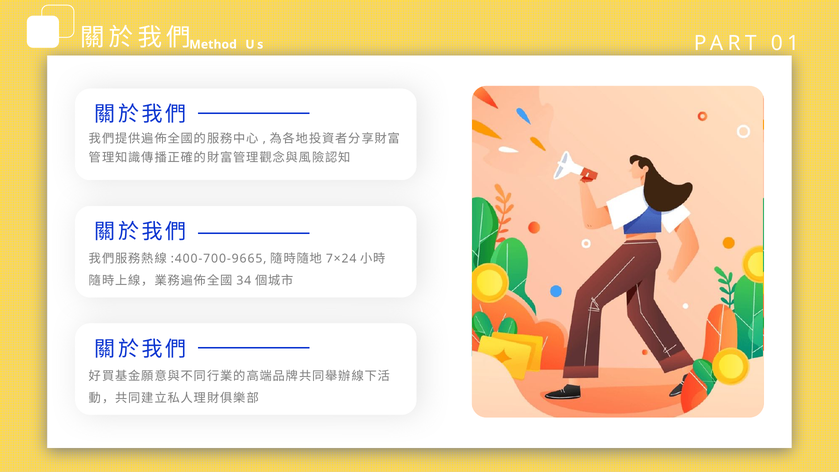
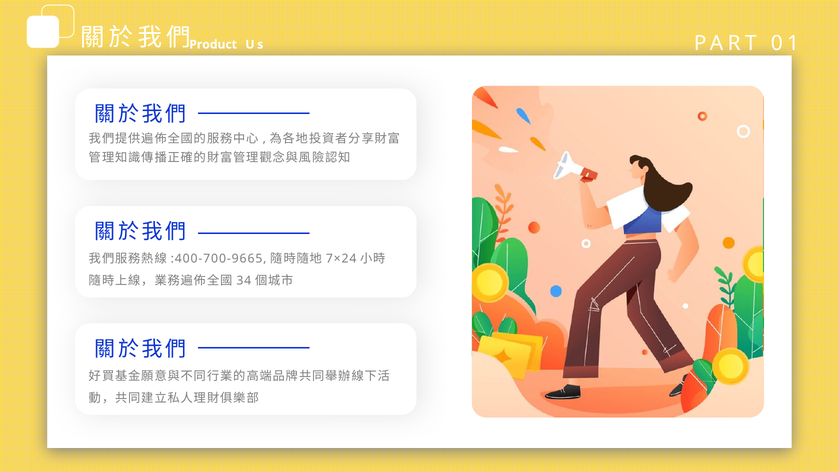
Method: Method -> Product (213, 44)
